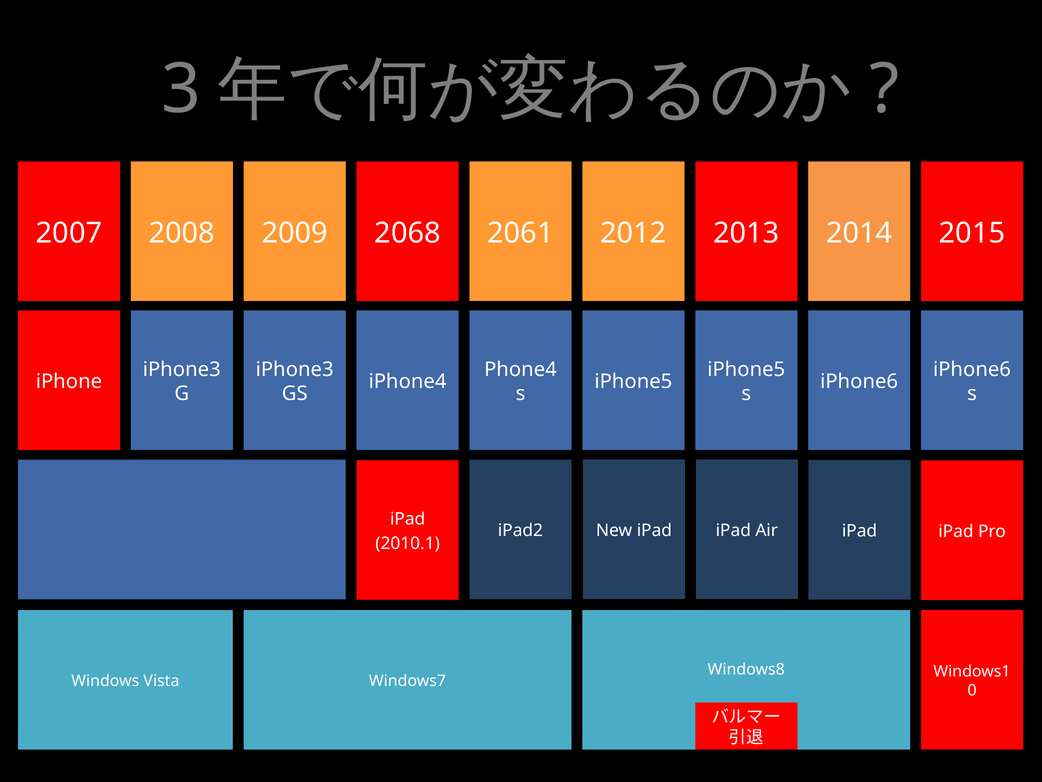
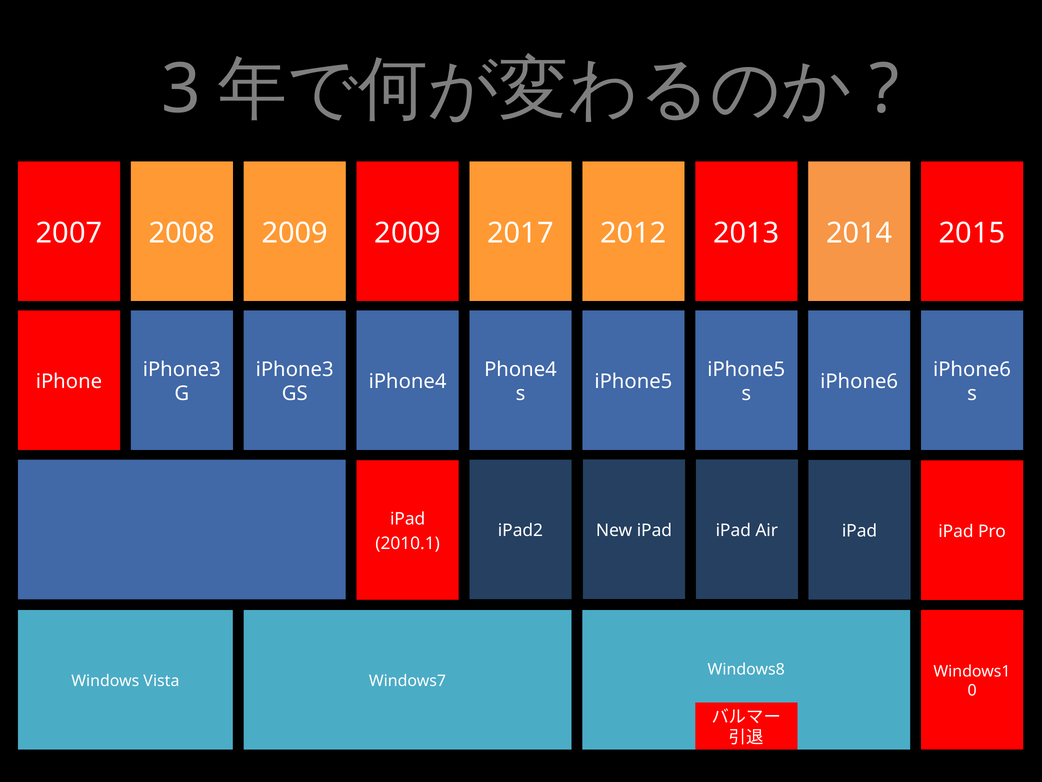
2008 2068: 2068 -> 2009 (408, 233)
2061: 2061 -> 2017 (520, 233)
